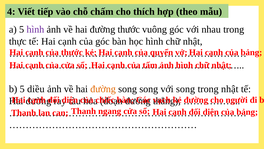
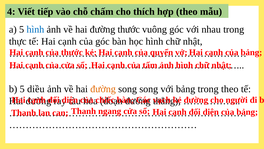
hình colour: purple -> blue (35, 29)
với song: song -> bảng (186, 89)
trong nhật: nhật -> theo (230, 89)
